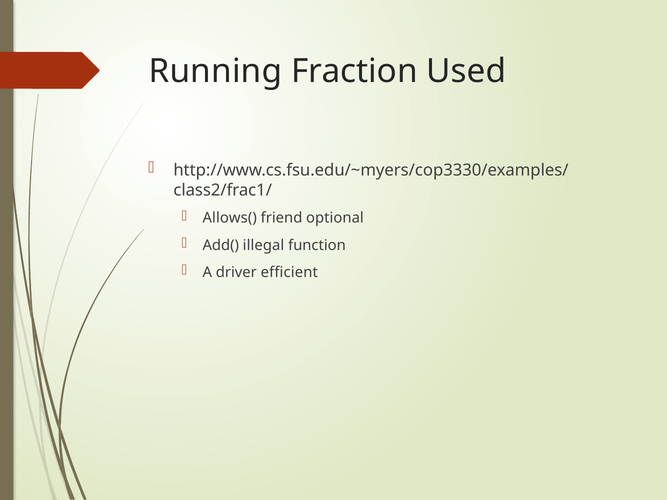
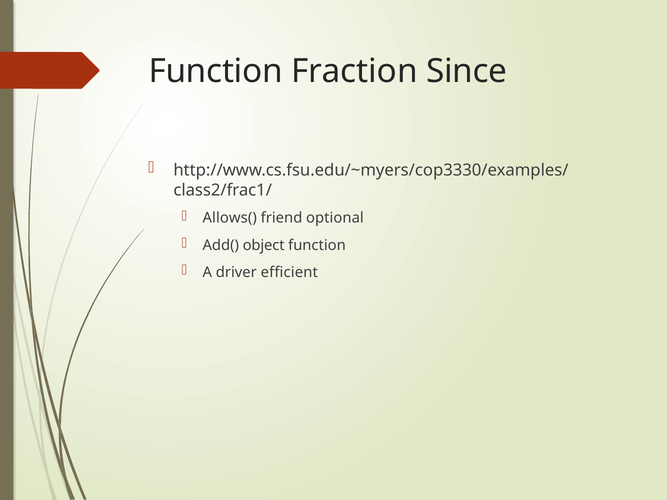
Running: Running -> Function (216, 71)
Used: Used -> Since (467, 71)
illegal: illegal -> object (264, 245)
